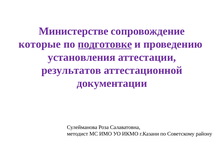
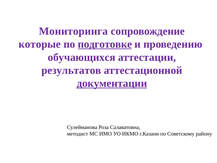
Министерстве: Министерстве -> Мониторинга (73, 31)
установления: установления -> обучающихся (82, 57)
документации underline: none -> present (112, 83)
